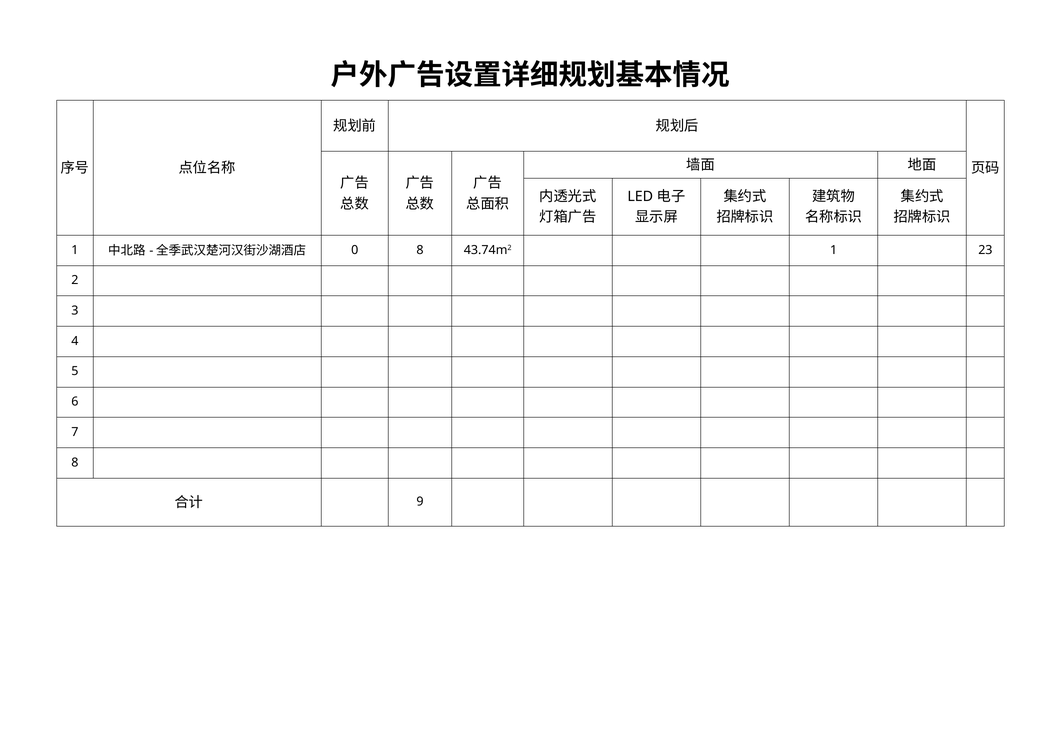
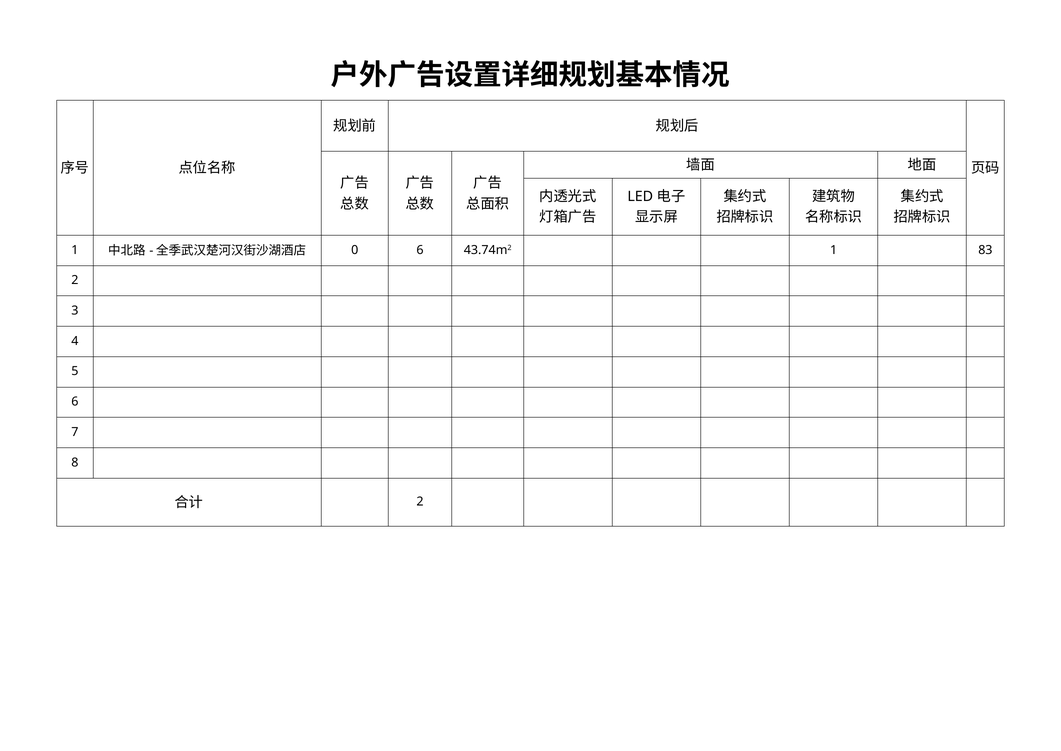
0 8: 8 -> 6 (420, 250)
23: 23 -> 83 (985, 250)
9: 9 -> 2 (420, 501)
